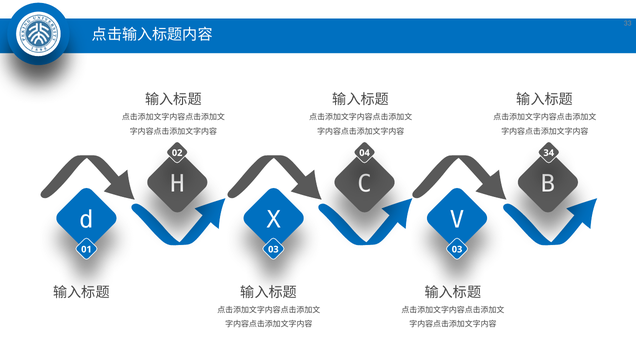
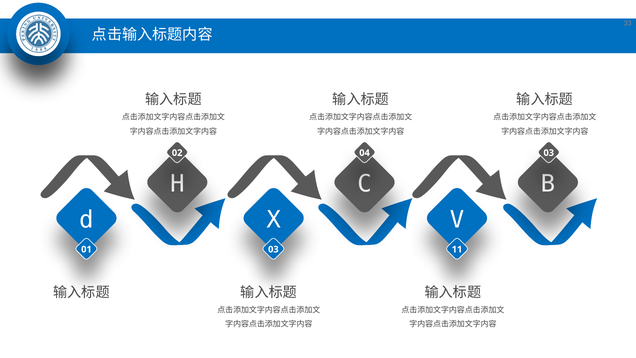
04 34: 34 -> 03 (549, 153)
03 03: 03 -> 11 (457, 249)
